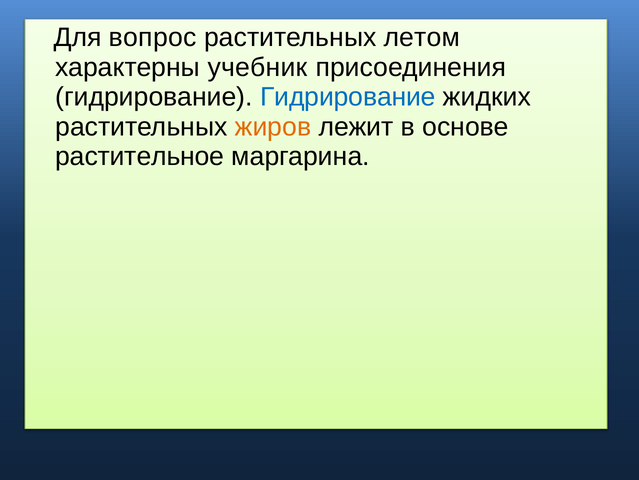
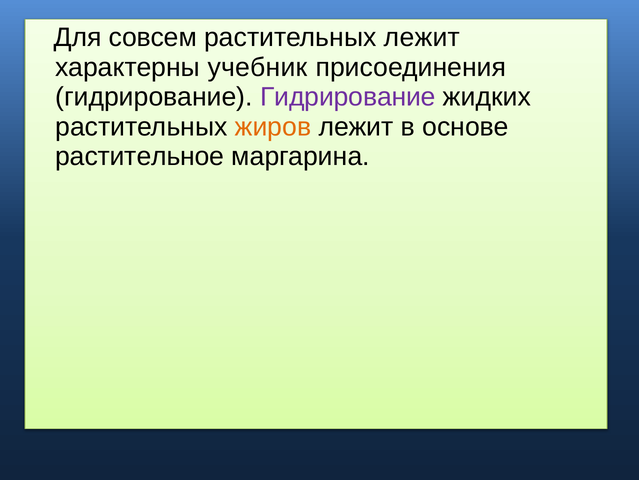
вопрос: вопрос -> совсем (153, 38)
растительных летом: летом -> лежит (422, 38)
Гидрирование colour: blue -> purple (348, 97)
